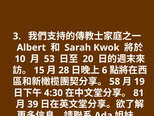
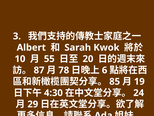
53: 53 -> 55 (49, 59)
15: 15 -> 87 (39, 70)
28: 28 -> 78 (64, 70)
58: 58 -> 85 (115, 81)
81: 81 -> 24 (139, 93)
39: 39 -> 29 (33, 104)
